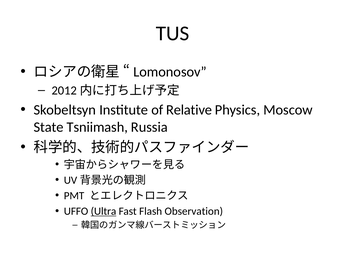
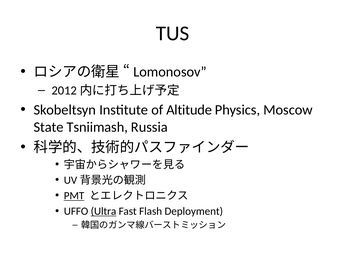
Relative: Relative -> Altitude (189, 110)
PMT underline: none -> present (74, 196)
Observation: Observation -> Deployment (194, 211)
